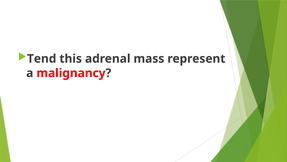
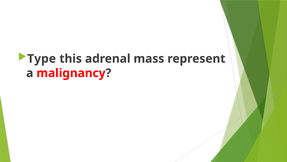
Tend: Tend -> Type (42, 59)
